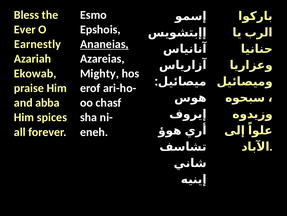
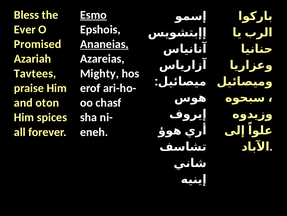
Esmo underline: none -> present (93, 15)
Earnestly: Earnestly -> Promised (38, 44)
Ekowab: Ekowab -> Tavtees (35, 73)
abba: abba -> oton (47, 102)
